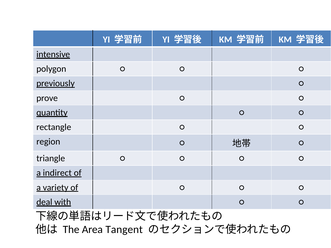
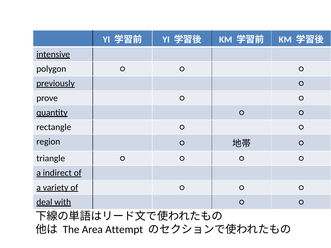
Tangent: Tangent -> Attempt (124, 230)
